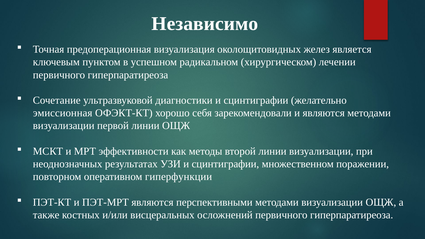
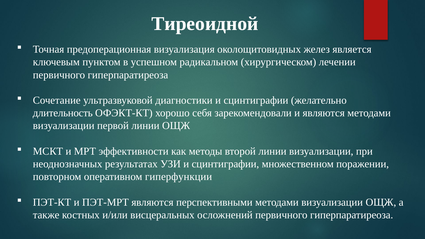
Независимо: Независимо -> Тиреоидной (205, 24)
эмиссионная: эмиссионная -> длительность (63, 113)
